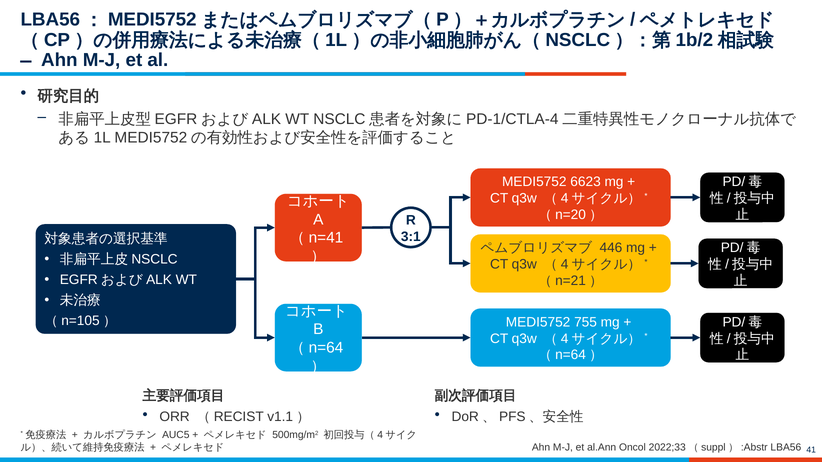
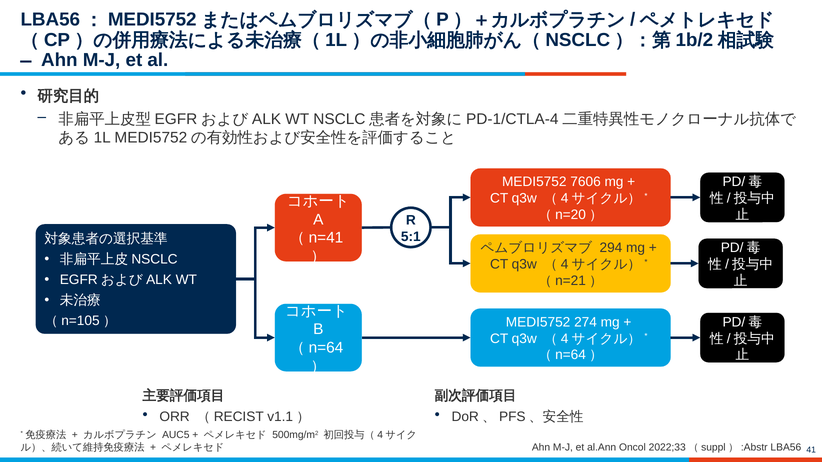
6623: 6623 -> 7606 (586, 182)
3:1: 3:1 -> 5:1 (411, 237)
446: 446 -> 294 (611, 248)
755: 755 -> 274 (586, 322)
